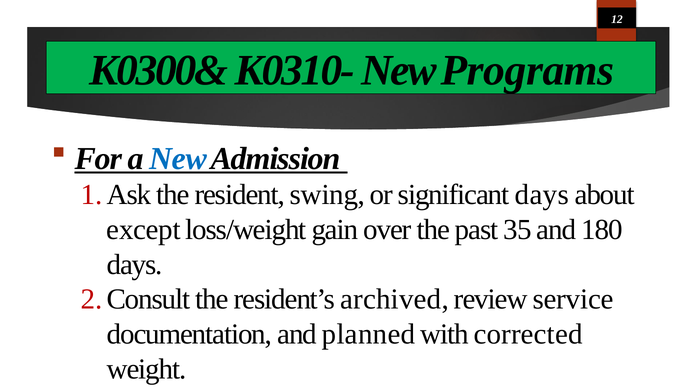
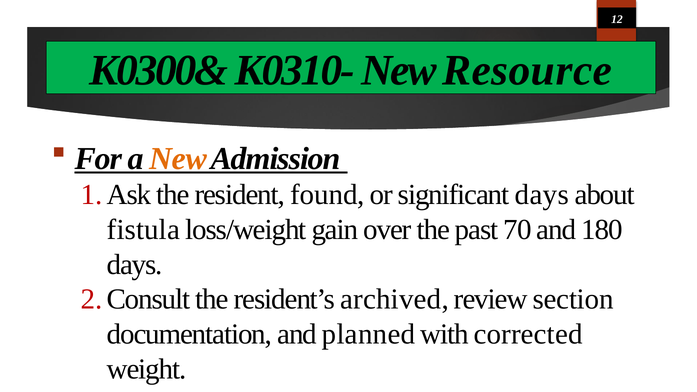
Programs: Programs -> Resource (527, 71)
New colour: blue -> orange (178, 159)
swing: swing -> found (327, 195)
except: except -> fistula (143, 230)
35: 35 -> 70 (518, 230)
service: service -> section (573, 299)
